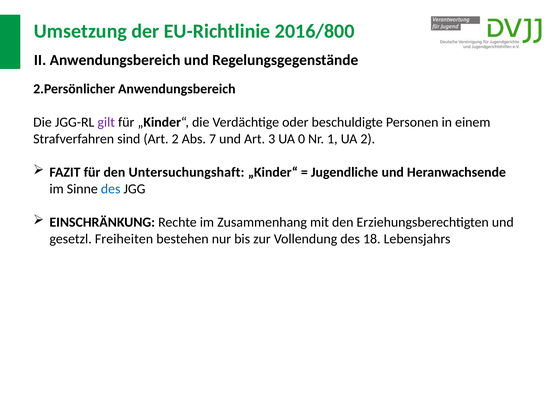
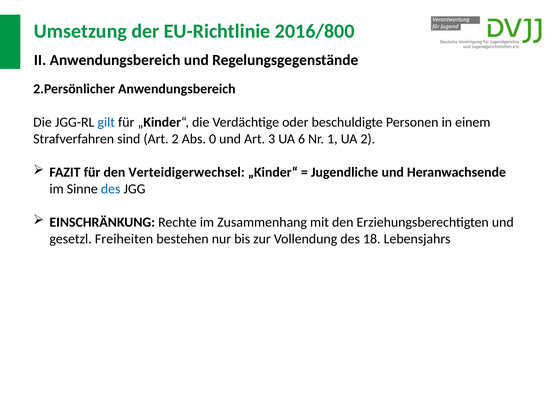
gilt colour: purple -> blue (106, 122)
7: 7 -> 0 (213, 139)
0: 0 -> 6 (302, 139)
Untersuchungshaft: Untersuchungshaft -> Verteidigerwechsel (187, 172)
